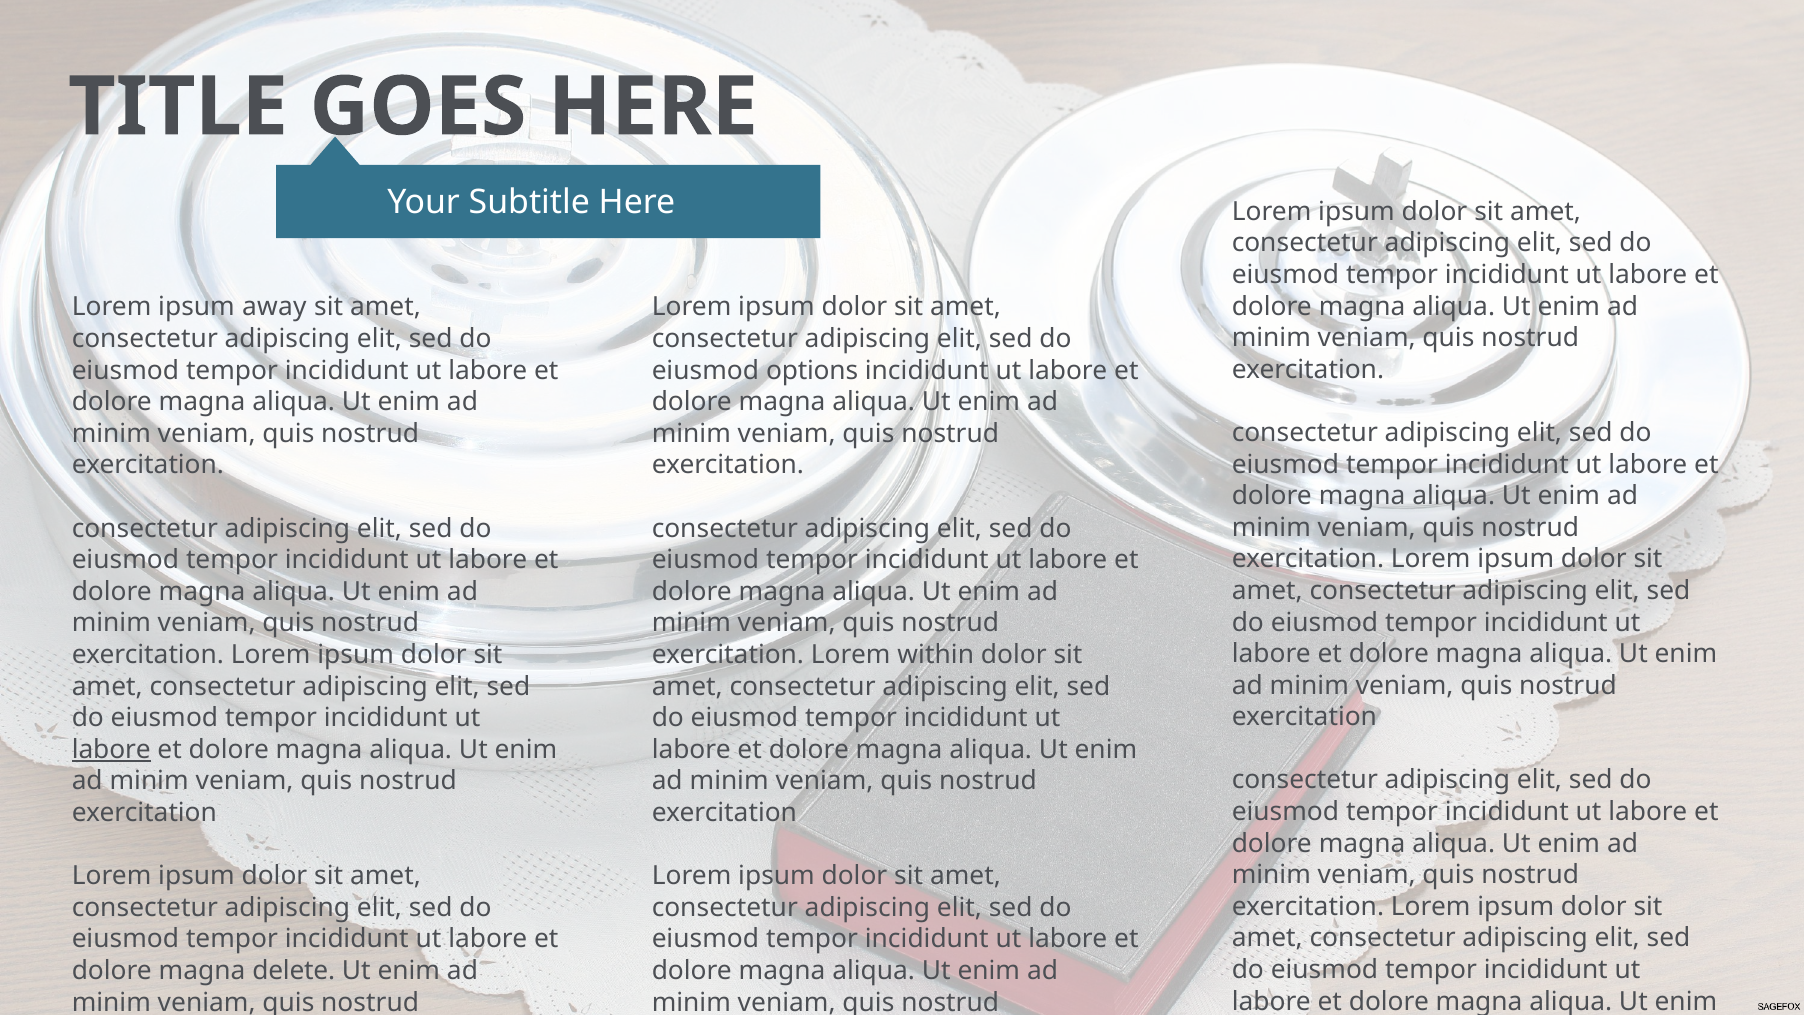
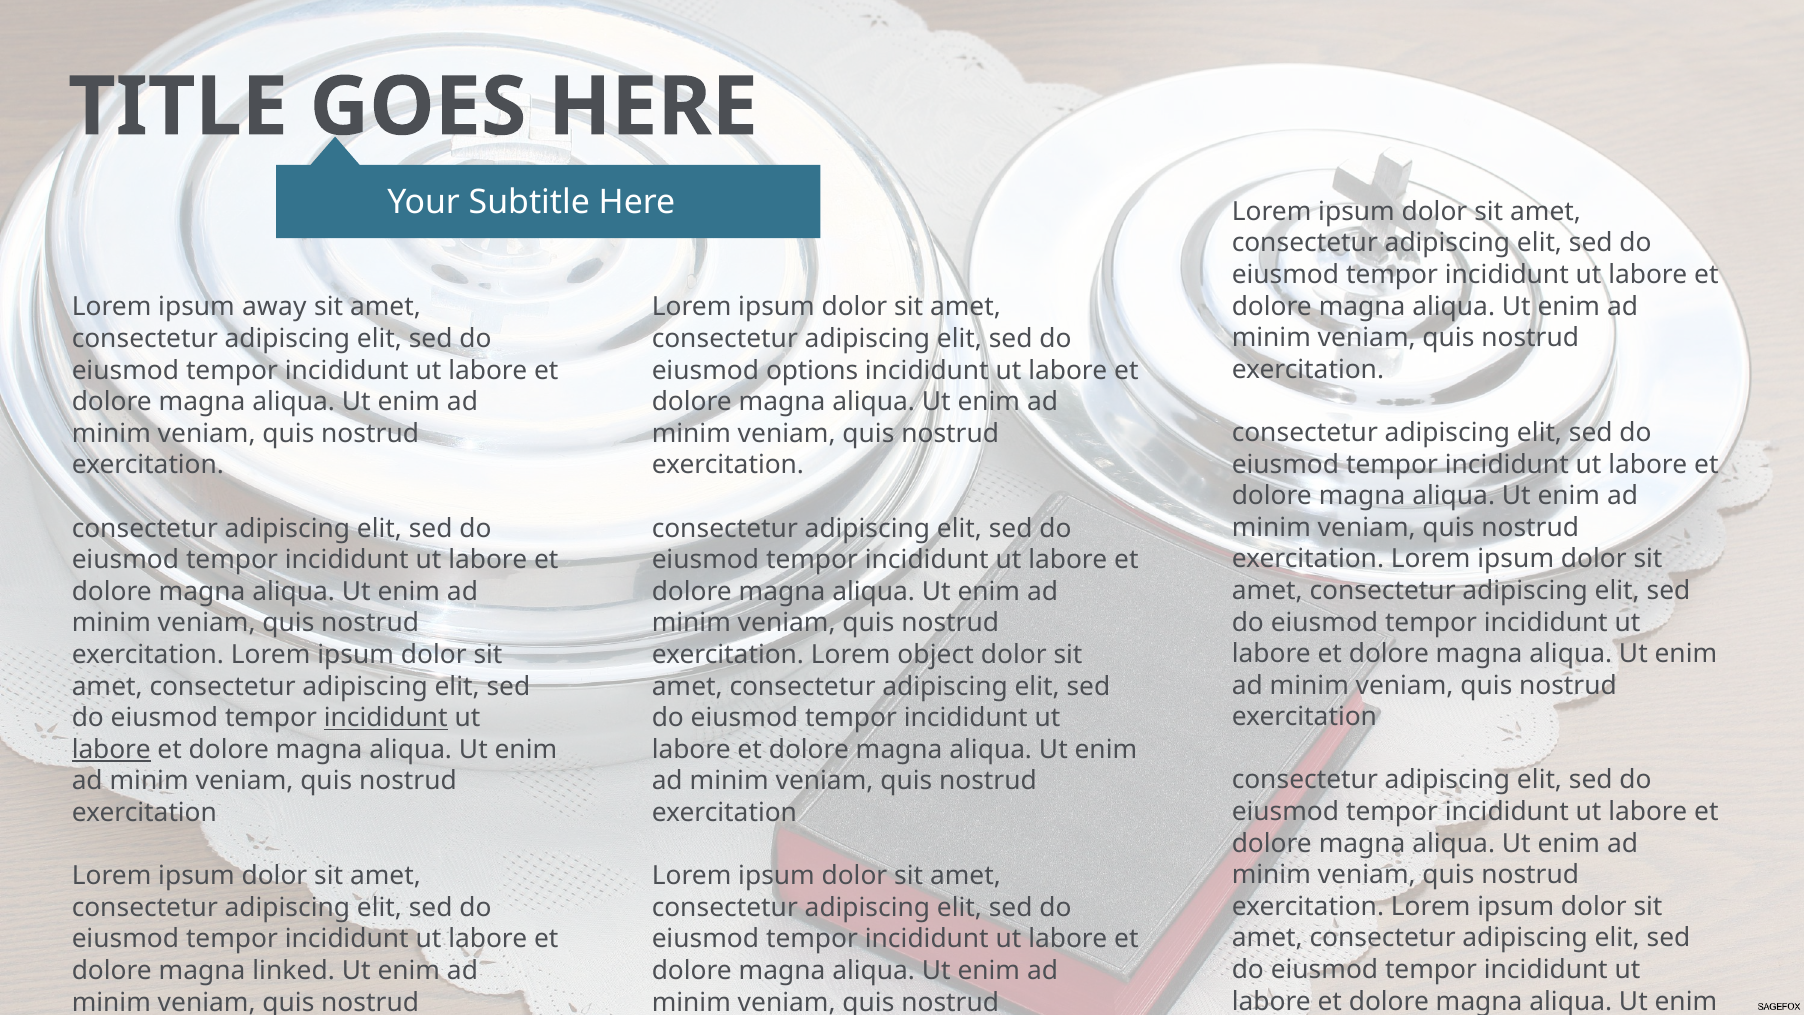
within: within -> object (936, 655)
incididunt underline: none -> present (386, 718)
delete: delete -> linked (294, 971)
